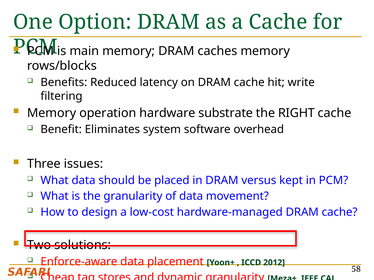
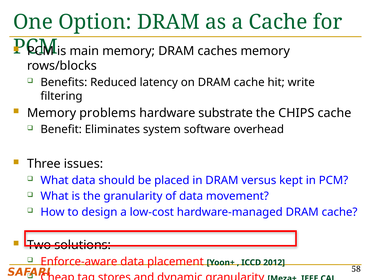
operation: operation -> problems (108, 113)
RIGHT: RIGHT -> CHIPS (296, 113)
